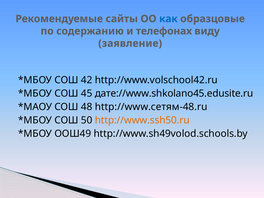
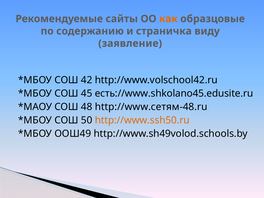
как colour: blue -> orange (168, 19)
телефонах: телефонах -> страничка (164, 31)
дате://www.shkolano45.edusite.ru: дате://www.shkolano45.edusite.ru -> есть://www.shkolano45.edusite.ru (174, 93)
